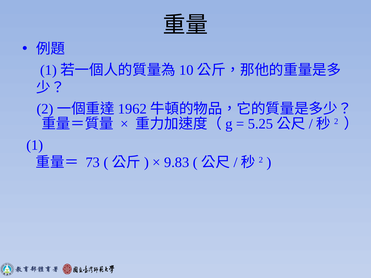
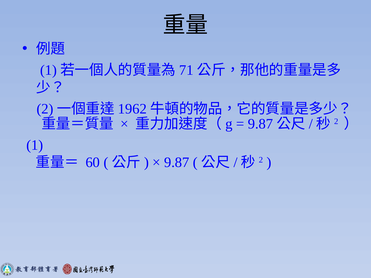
10: 10 -> 71 (186, 70)
5.25: 5.25 -> 9.87 (260, 124)
73: 73 -> 60 (93, 162)
9.83: 9.83 -> 9.87 (177, 162)
